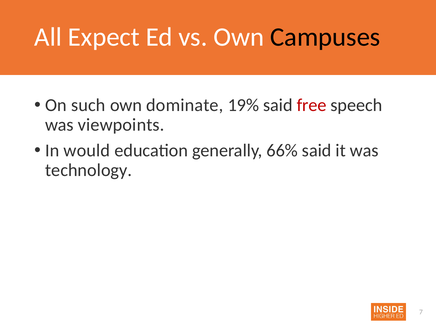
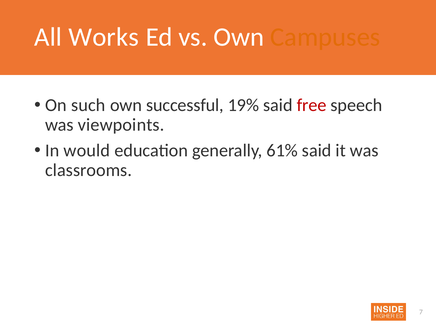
Expect: Expect -> Works (104, 37)
Campuses colour: black -> orange (325, 37)
dominate: dominate -> successful (185, 105)
66%: 66% -> 61% (282, 151)
technology: technology -> classrooms (89, 170)
